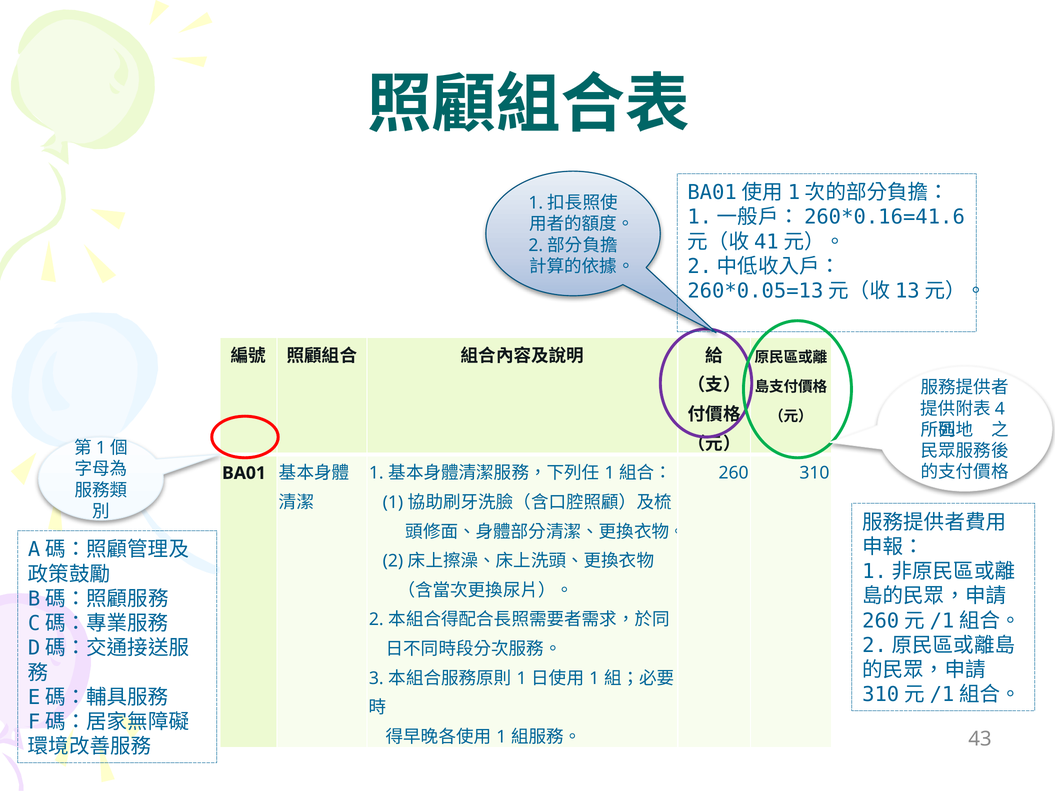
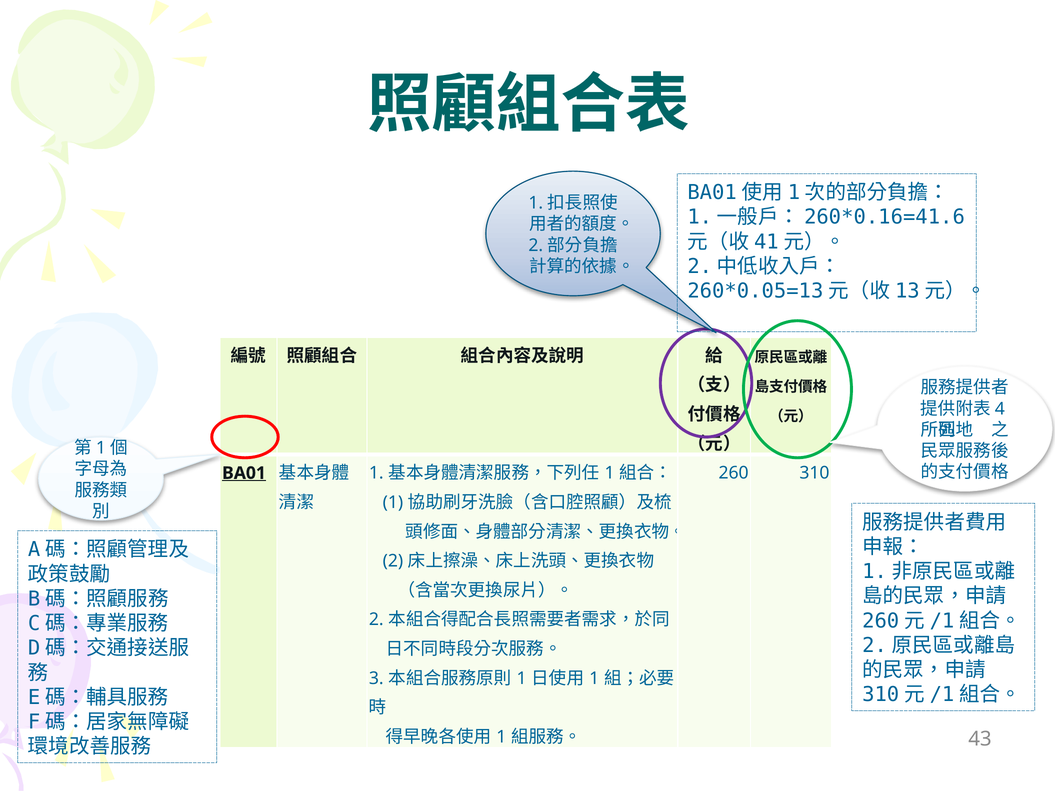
BA01 underline: none -> present (244, 473)
